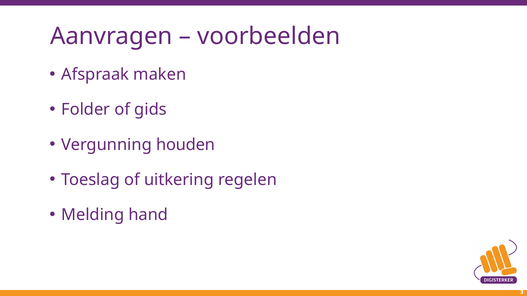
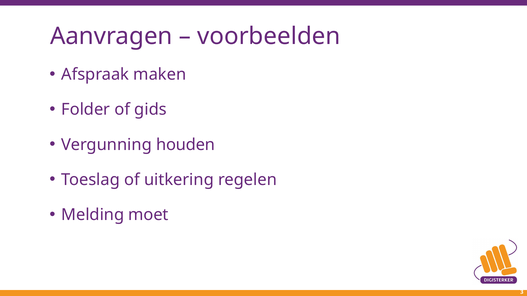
hand: hand -> moet (148, 215)
